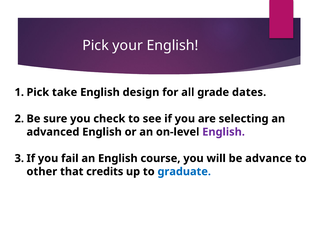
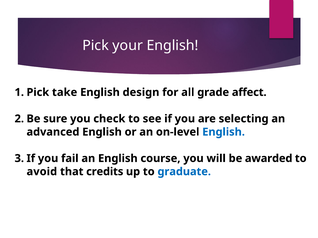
dates: dates -> affect (249, 92)
English colour: purple -> blue (224, 132)
advance: advance -> awarded (269, 159)
other: other -> avoid (42, 172)
